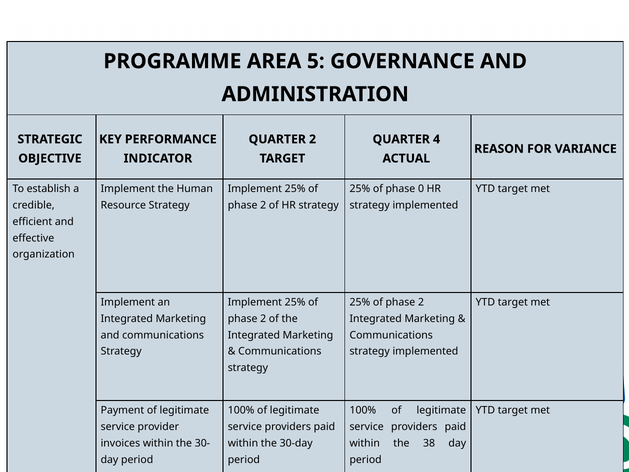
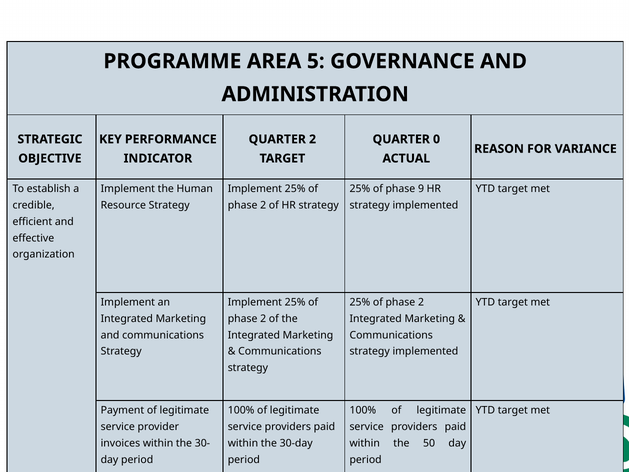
4: 4 -> 0 (437, 139)
0: 0 -> 9 (421, 189)
38: 38 -> 50 (429, 443)
